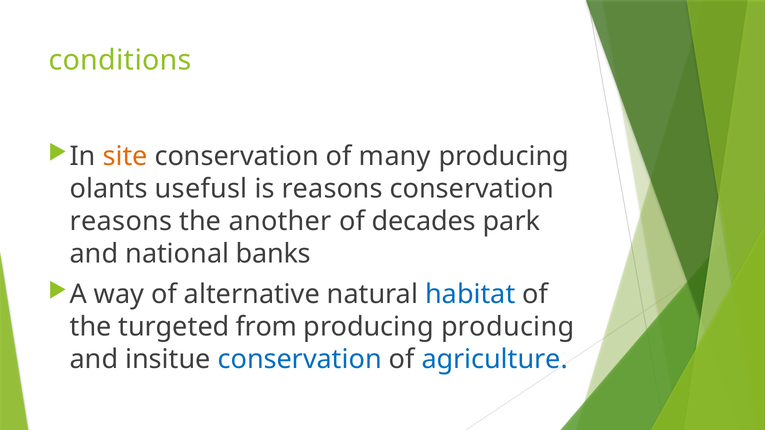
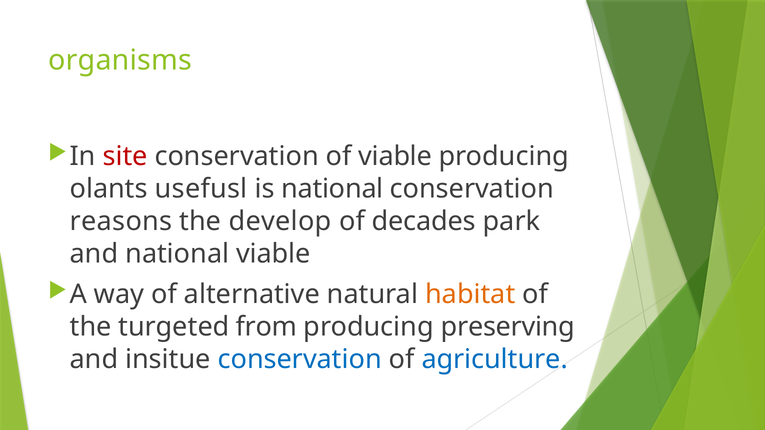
conditions: conditions -> organisms (120, 60)
site colour: orange -> red (125, 157)
of many: many -> viable (395, 157)
is reasons: reasons -> national (332, 189)
another: another -> develop (280, 222)
national banks: banks -> viable (273, 254)
habitat colour: blue -> orange (470, 295)
producing producing: producing -> preserving (508, 327)
